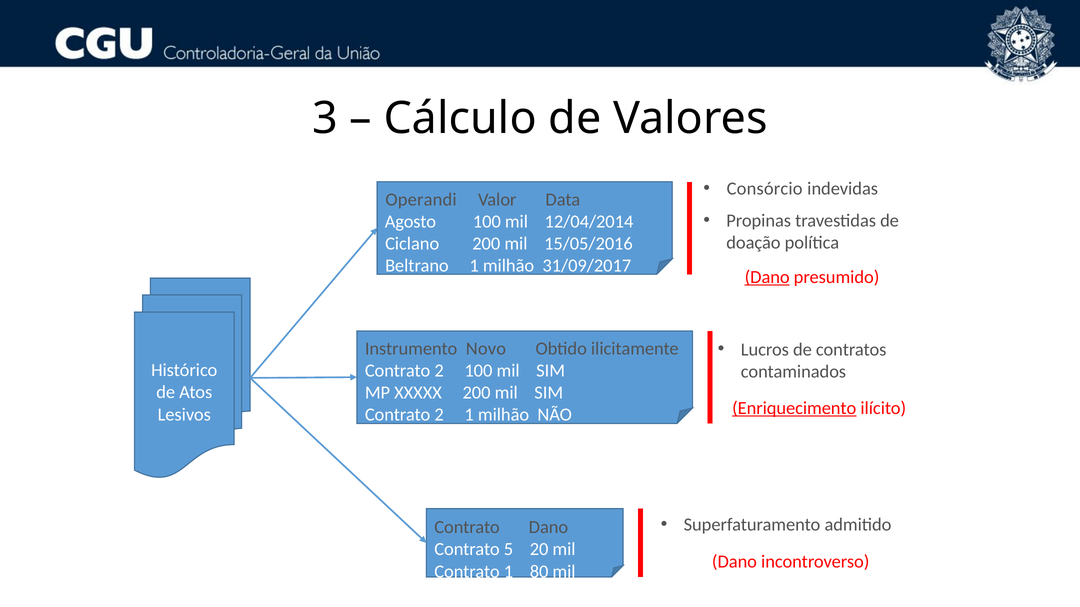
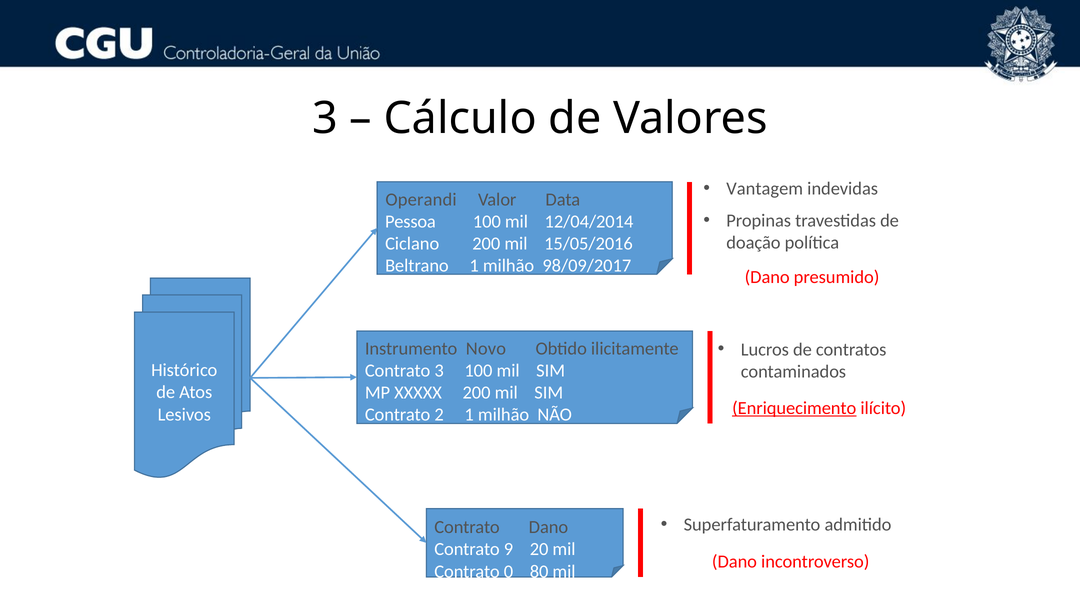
Consórcio: Consórcio -> Vantagem (765, 189)
Agosto: Agosto -> Pessoa (410, 222)
31/09/2017: 31/09/2017 -> 98/09/2017 (587, 266)
Dano underline: present -> none (767, 277)
2: 2 -> 3 (439, 371)
5: 5 -> 9 (509, 550)
Contrato 1: 1 -> 0 (509, 572)
